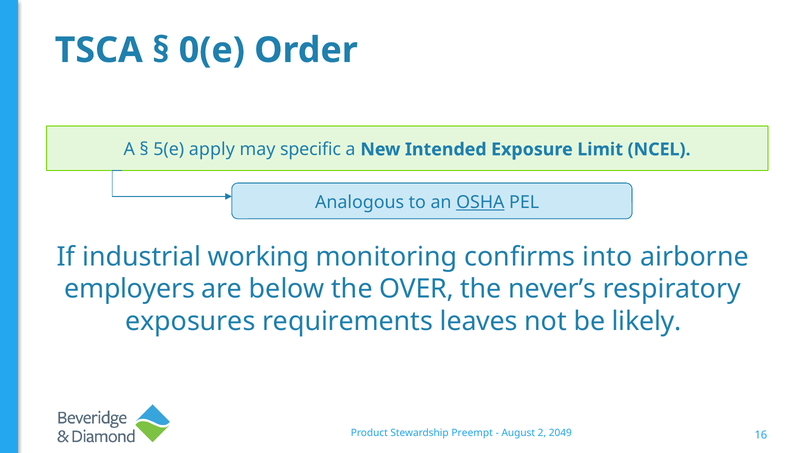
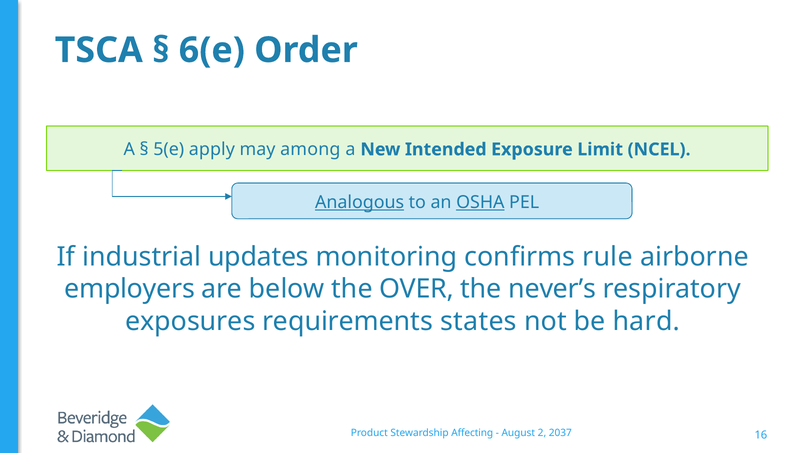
0(e: 0(e -> 6(e (212, 50)
specific: specific -> among (310, 150)
Analogous underline: none -> present (360, 202)
working: working -> updates (258, 257)
into: into -> rule (607, 257)
leaves: leaves -> states (478, 321)
likely: likely -> hard (646, 321)
Preempt: Preempt -> Affecting (472, 433)
2049: 2049 -> 2037 (560, 433)
